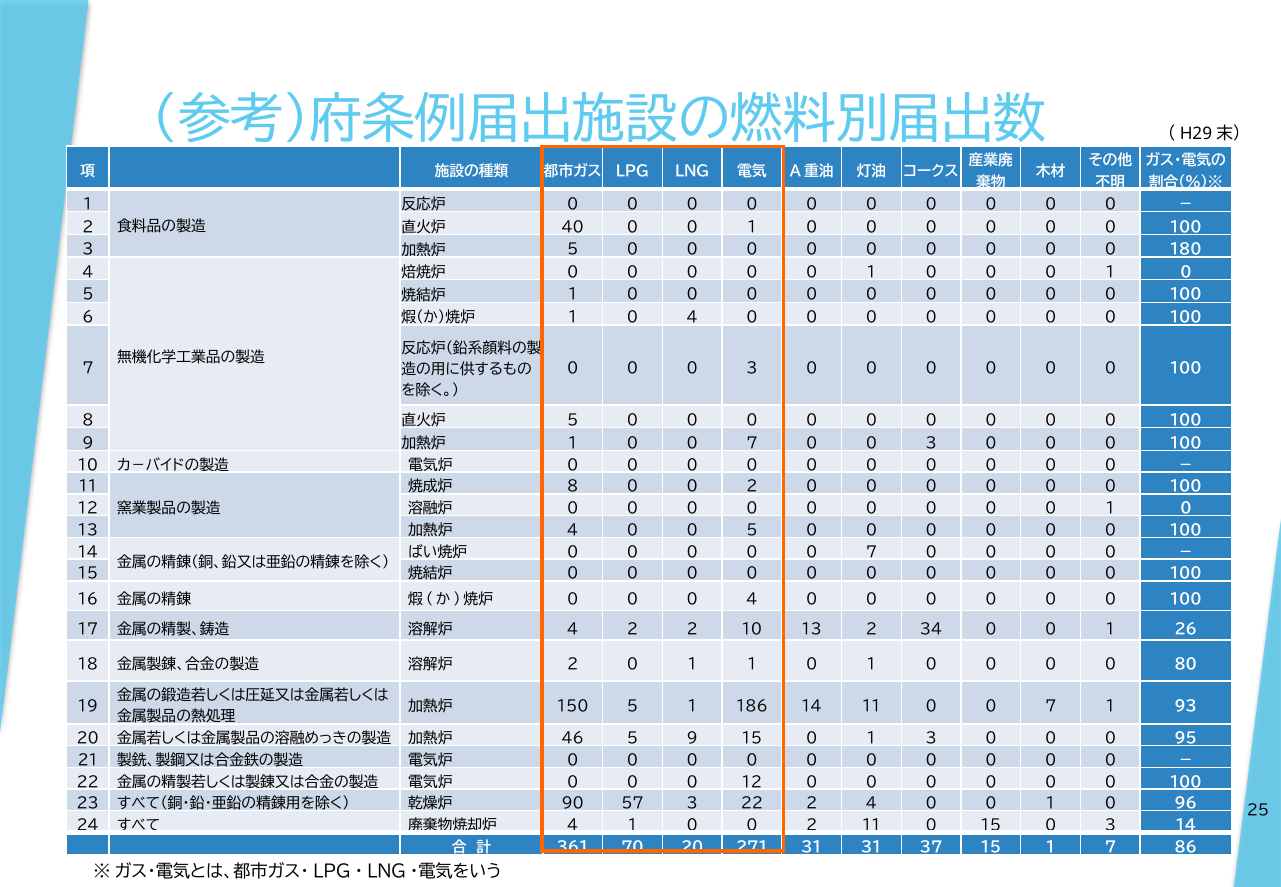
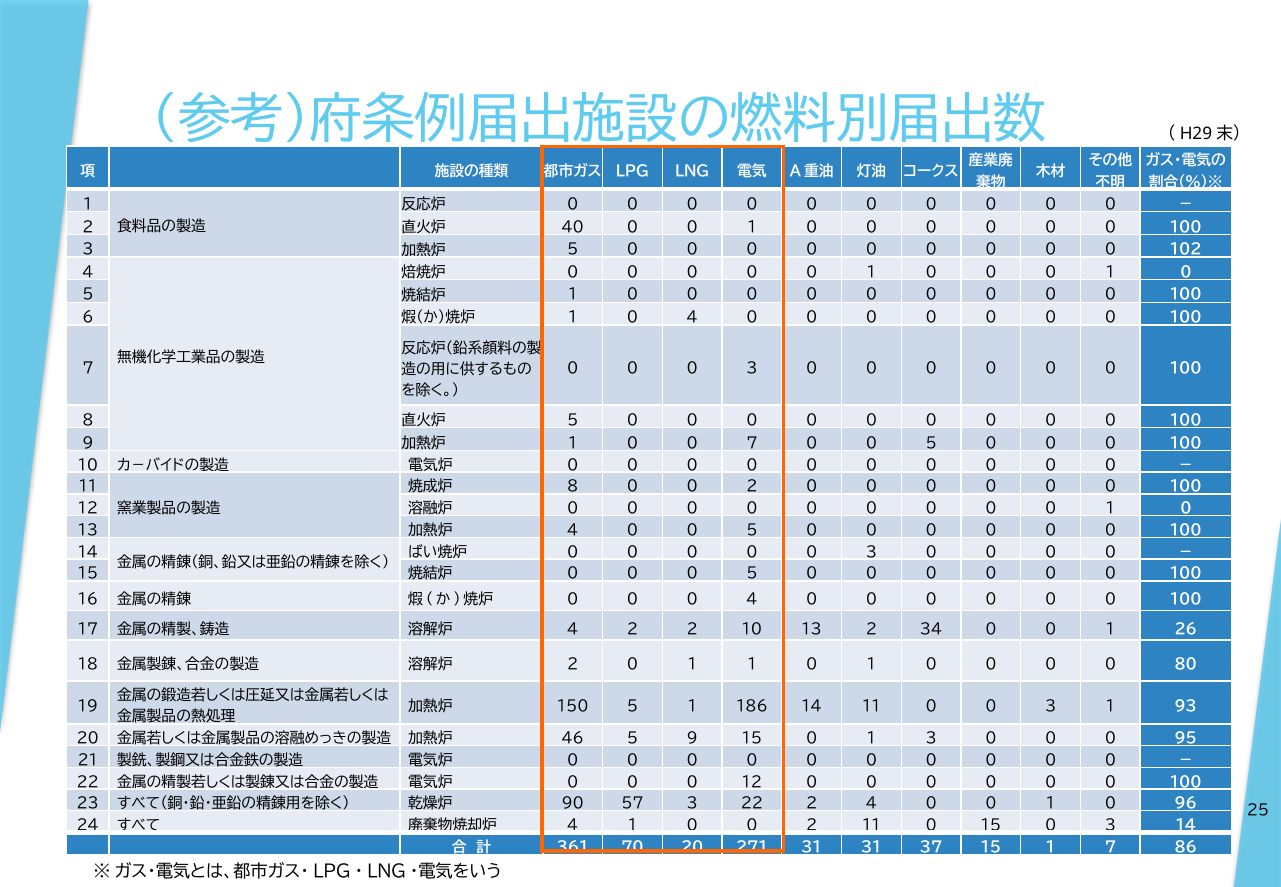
180: 180 -> 102 (1186, 250)
7 0 0 3: 3 -> 5 (931, 443)
7: 7 -> 3 (871, 552)
0: 0 -> 5 (752, 574)
11 0 0 7: 7 -> 3 (1051, 706)
